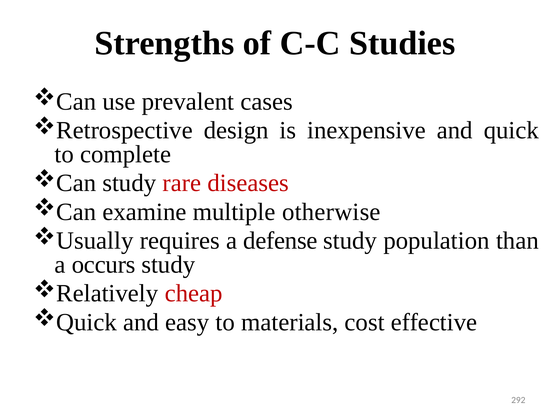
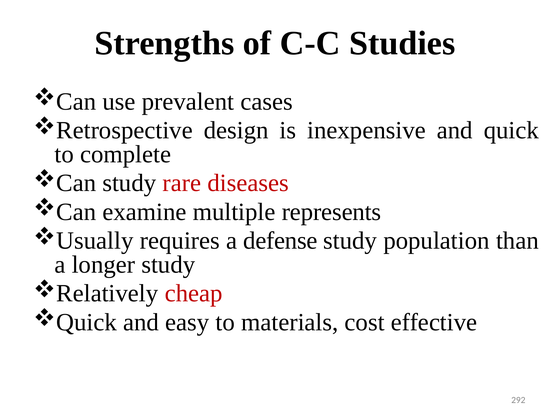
otherwise: otherwise -> represents (332, 212)
occurs: occurs -> longer (103, 265)
